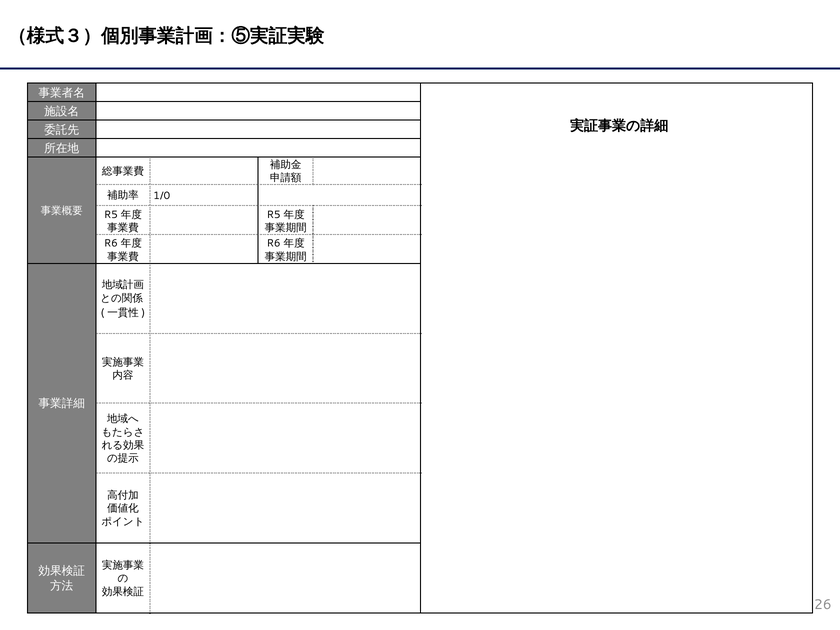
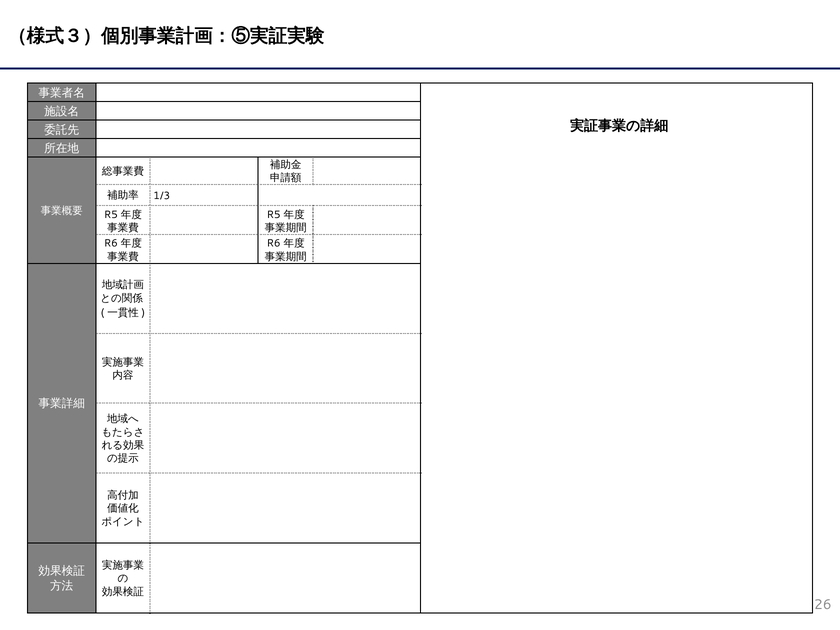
1/0: 1/0 -> 1/3 (162, 196)
